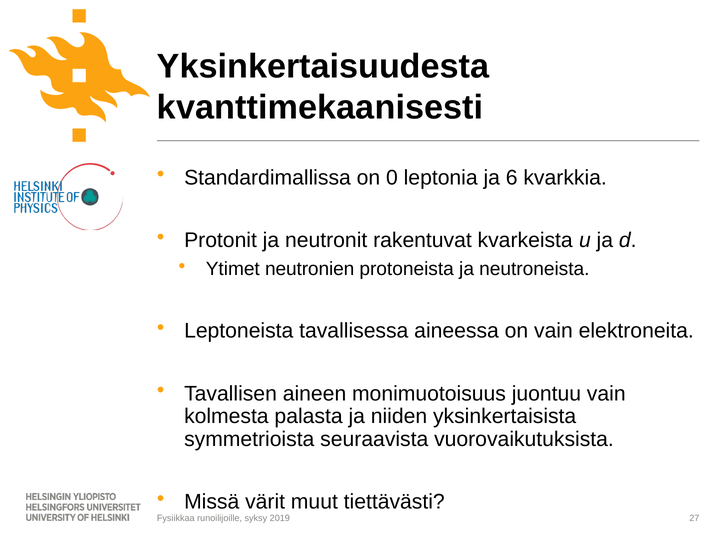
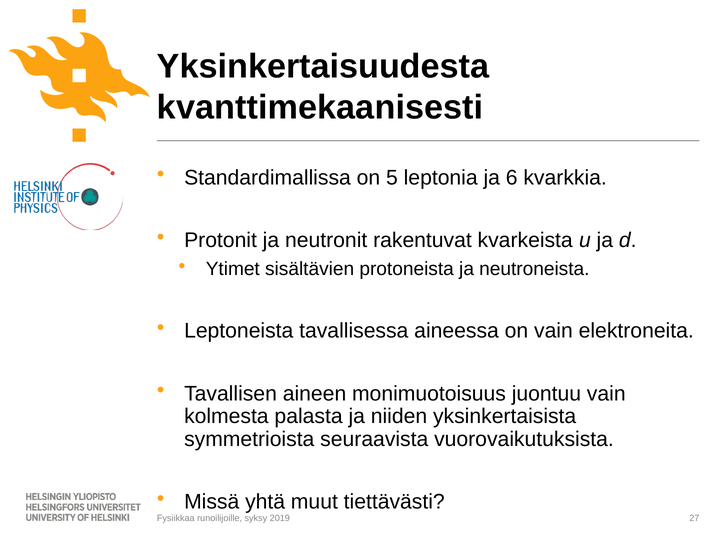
0: 0 -> 5 (392, 178)
neutronien: neutronien -> sisältävien (310, 269)
värit: värit -> yhtä (265, 502)
